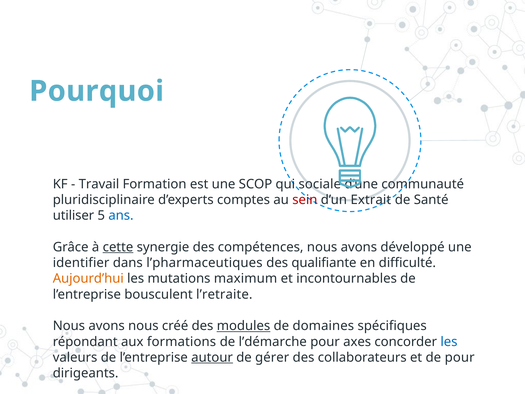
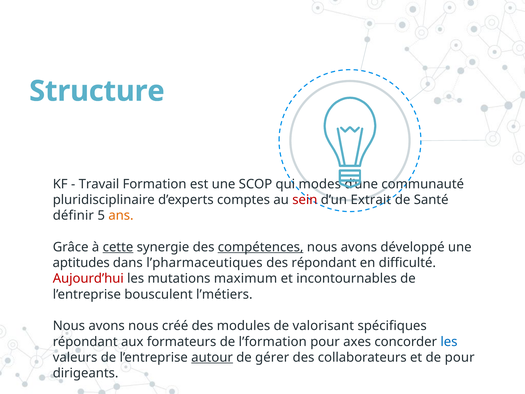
Pourquoi: Pourquoi -> Structure (97, 91)
sociale: sociale -> modes (320, 184)
utiliser: utiliser -> définir (73, 215)
ans colour: blue -> orange (121, 215)
compétences underline: none -> present (261, 247)
identifier: identifier -> aptitudes (81, 263)
des qualifiante: qualifiante -> répondant (324, 263)
Aujourd’hui colour: orange -> red (88, 278)
l’retraite: l’retraite -> l’métiers (224, 294)
modules underline: present -> none (243, 326)
domaines: domaines -> valorisant (323, 326)
formations: formations -> formateurs (182, 341)
l’démarche: l’démarche -> l’formation (273, 341)
